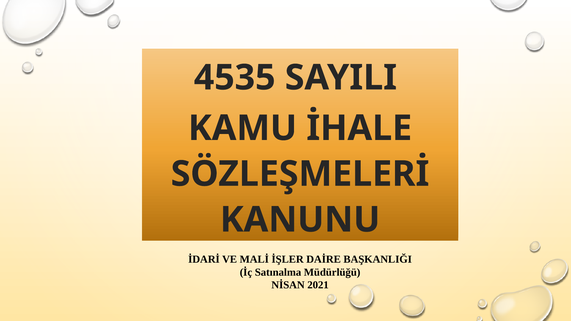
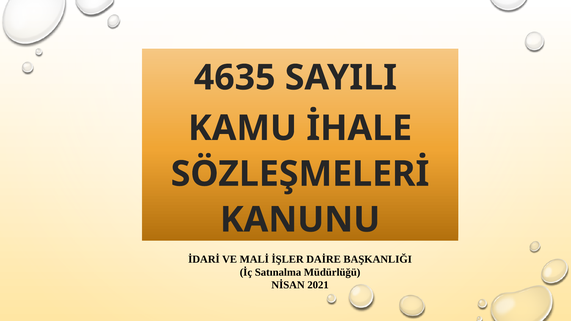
4535: 4535 -> 4635 (235, 78)
